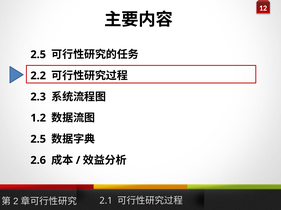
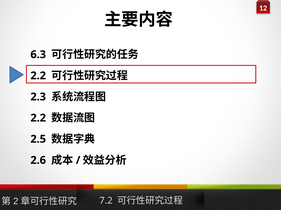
2.5: 2.5 -> 6.3 (38, 55)
1.2: 1.2 -> 2.2 (38, 118)
2.1: 2.1 -> 7.2 (106, 201)
